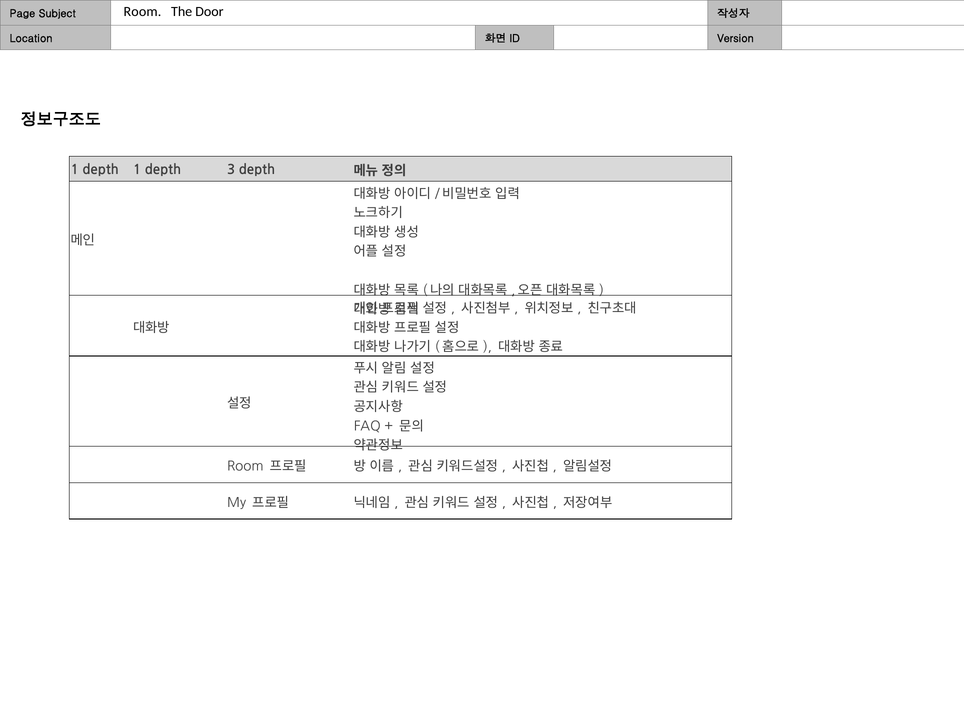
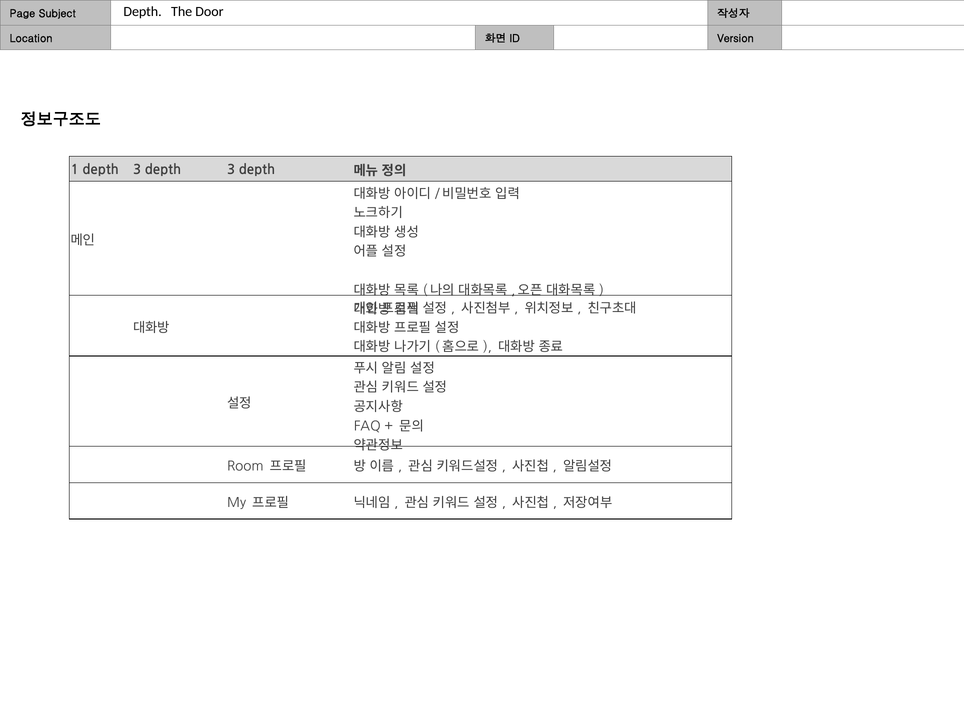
Room: Room -> Depth (143, 12)
1 depth 1: 1 -> 3 (137, 170)
